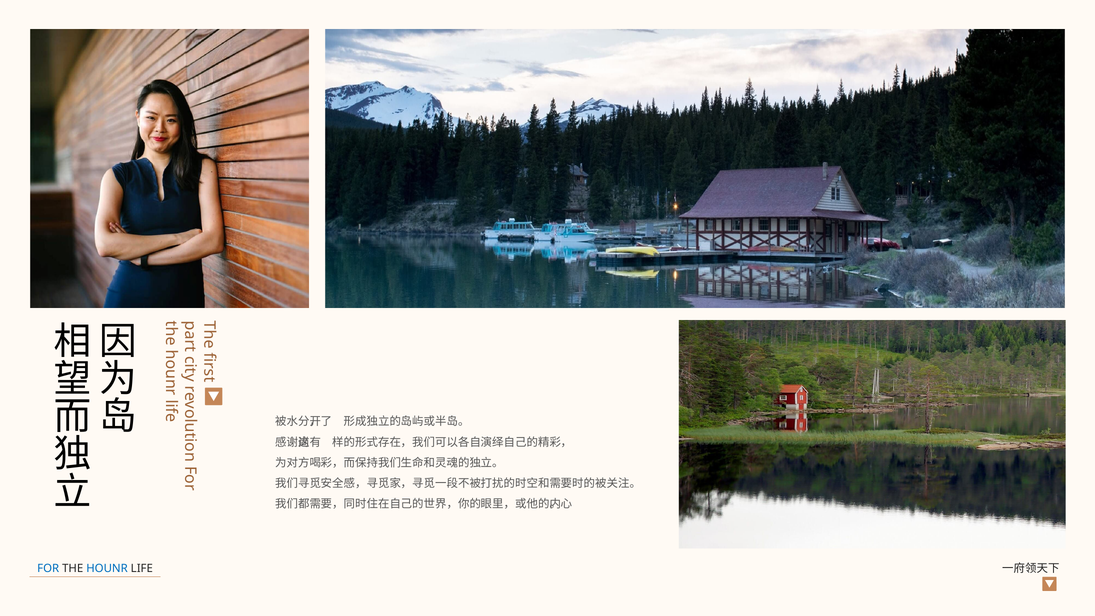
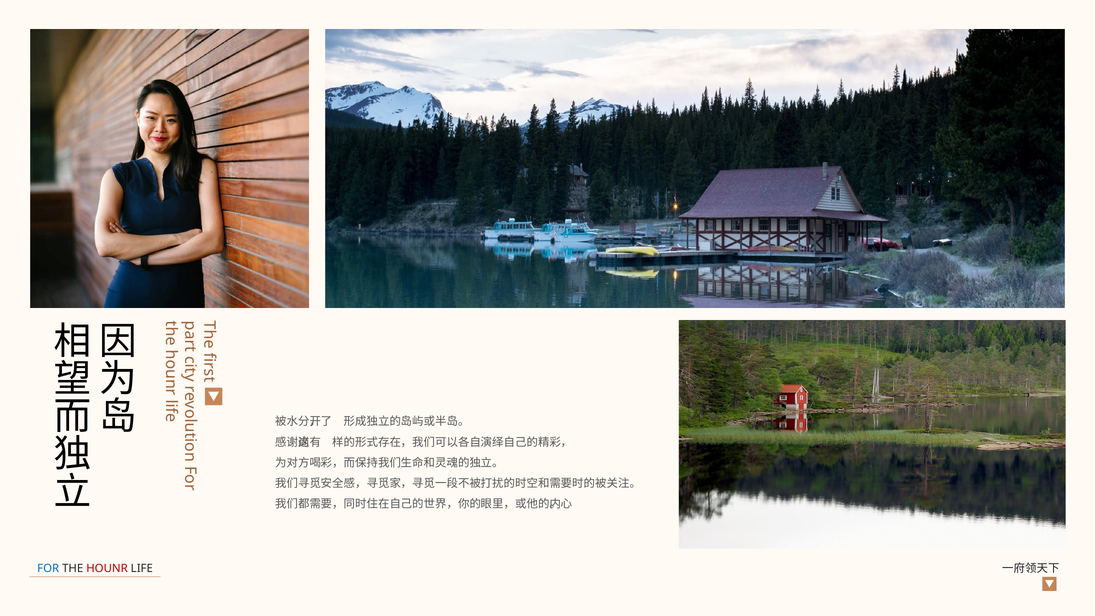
HOUNR colour: blue -> red (107, 568)
